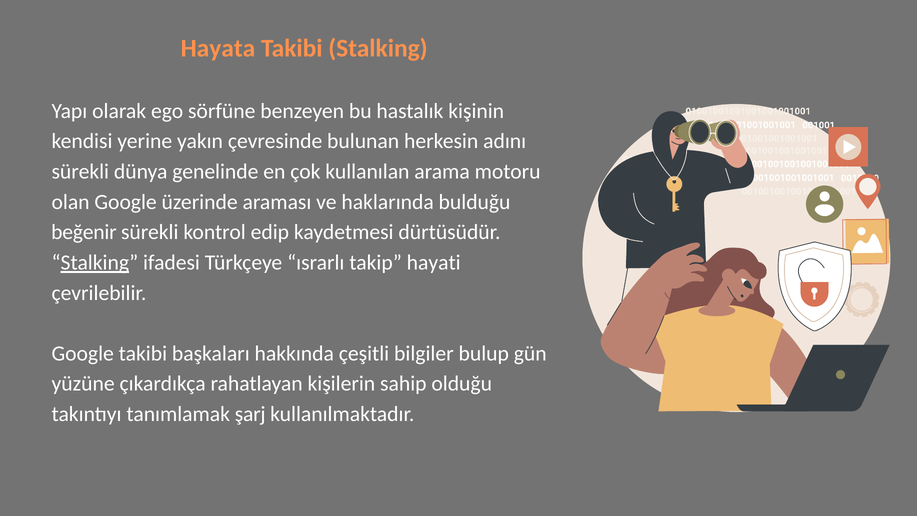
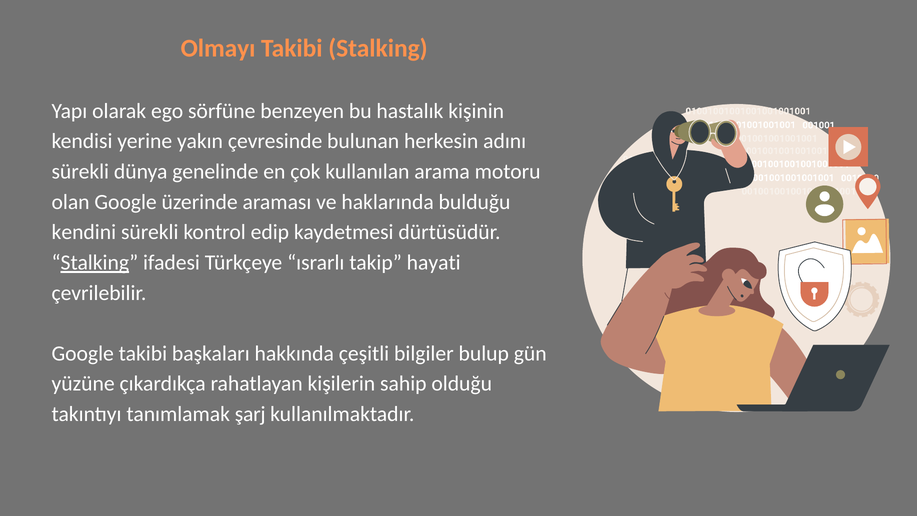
Hayata: Hayata -> Olmayı (218, 48)
beğenir: beğenir -> kendini (84, 232)
